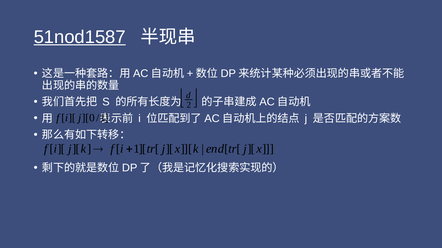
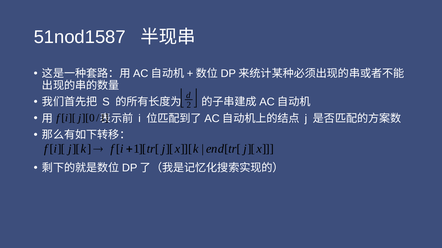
51nod1587 underline: present -> none (80, 37)
